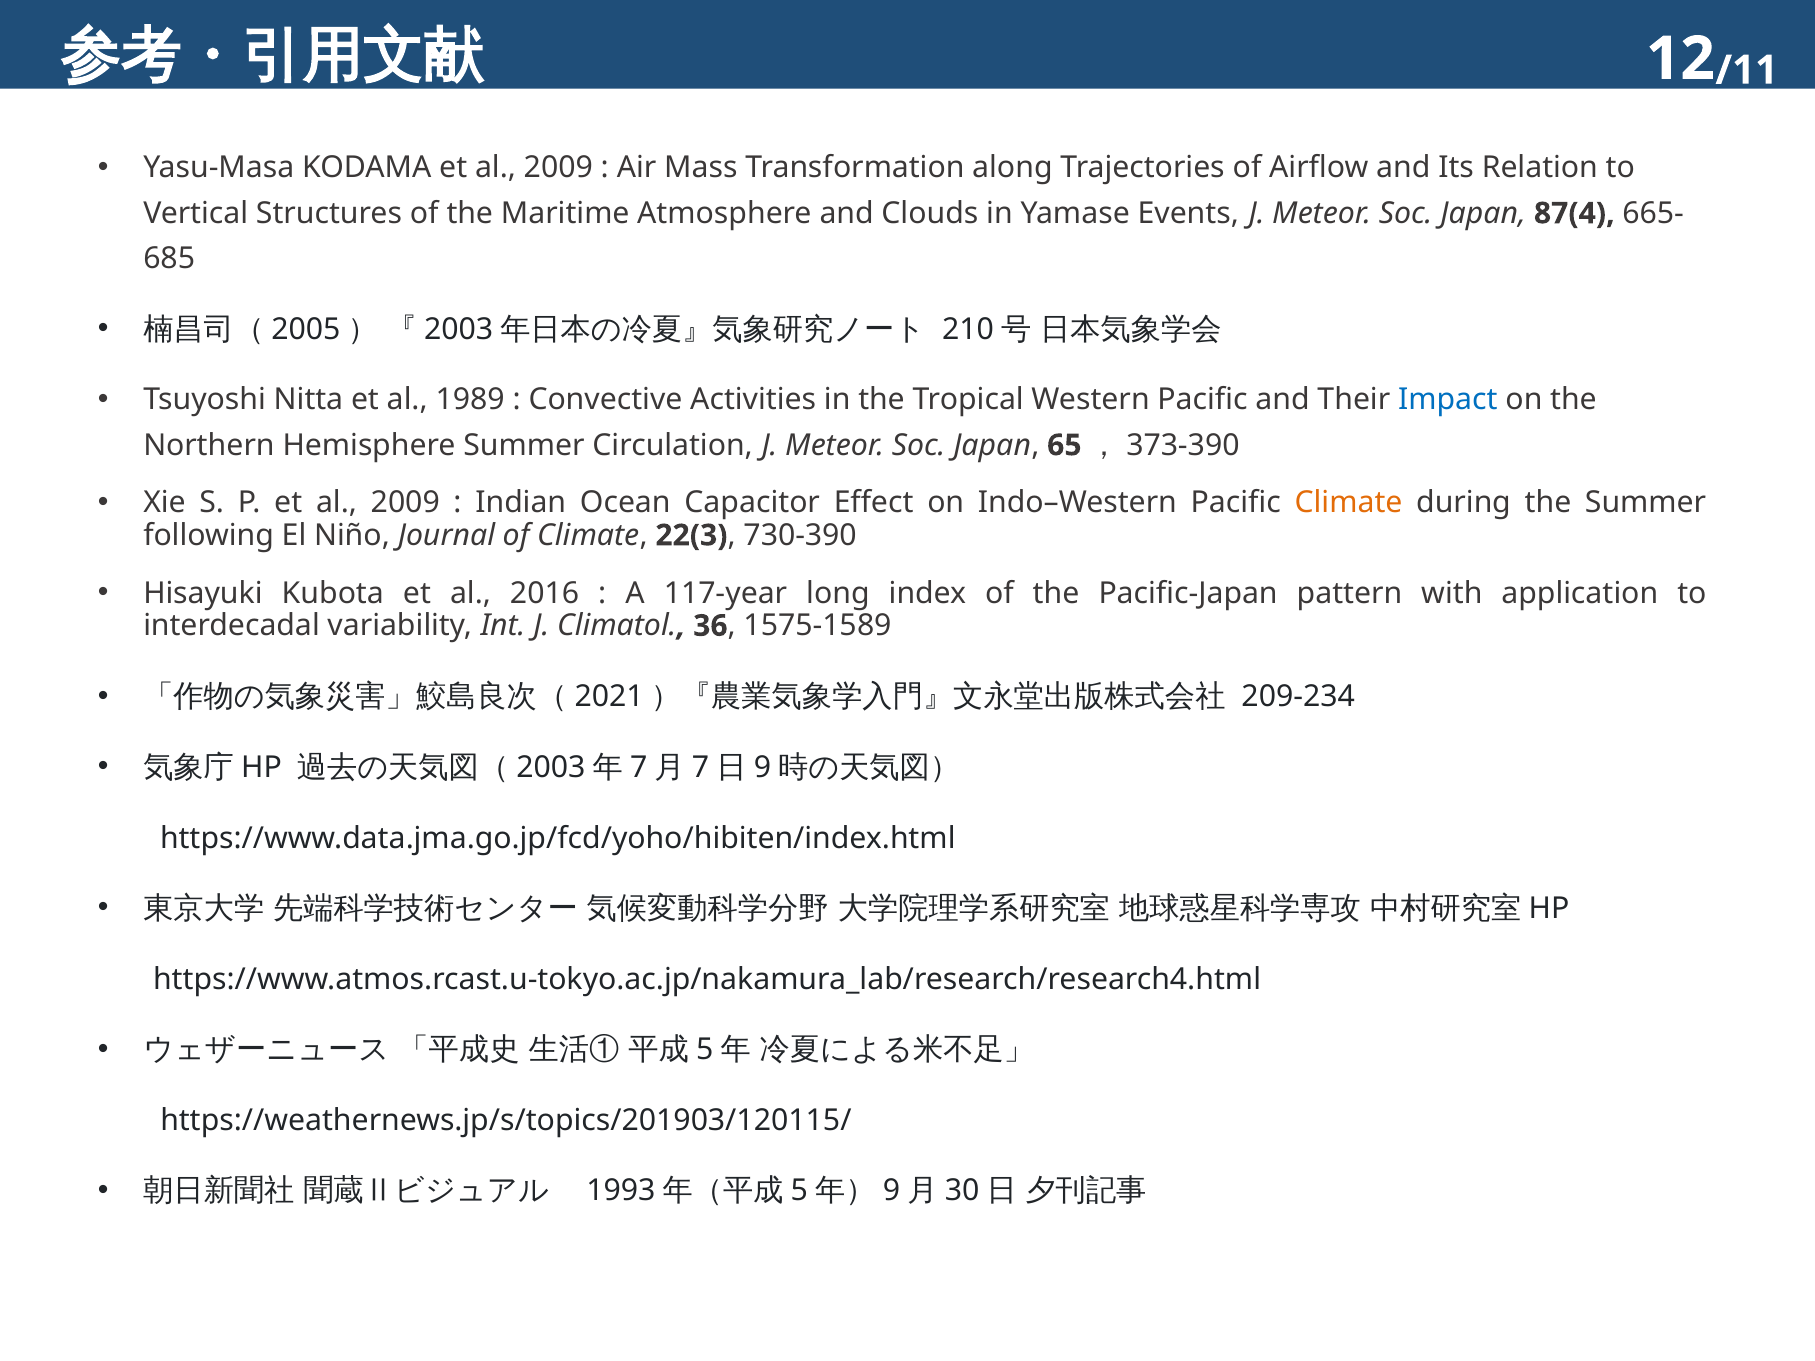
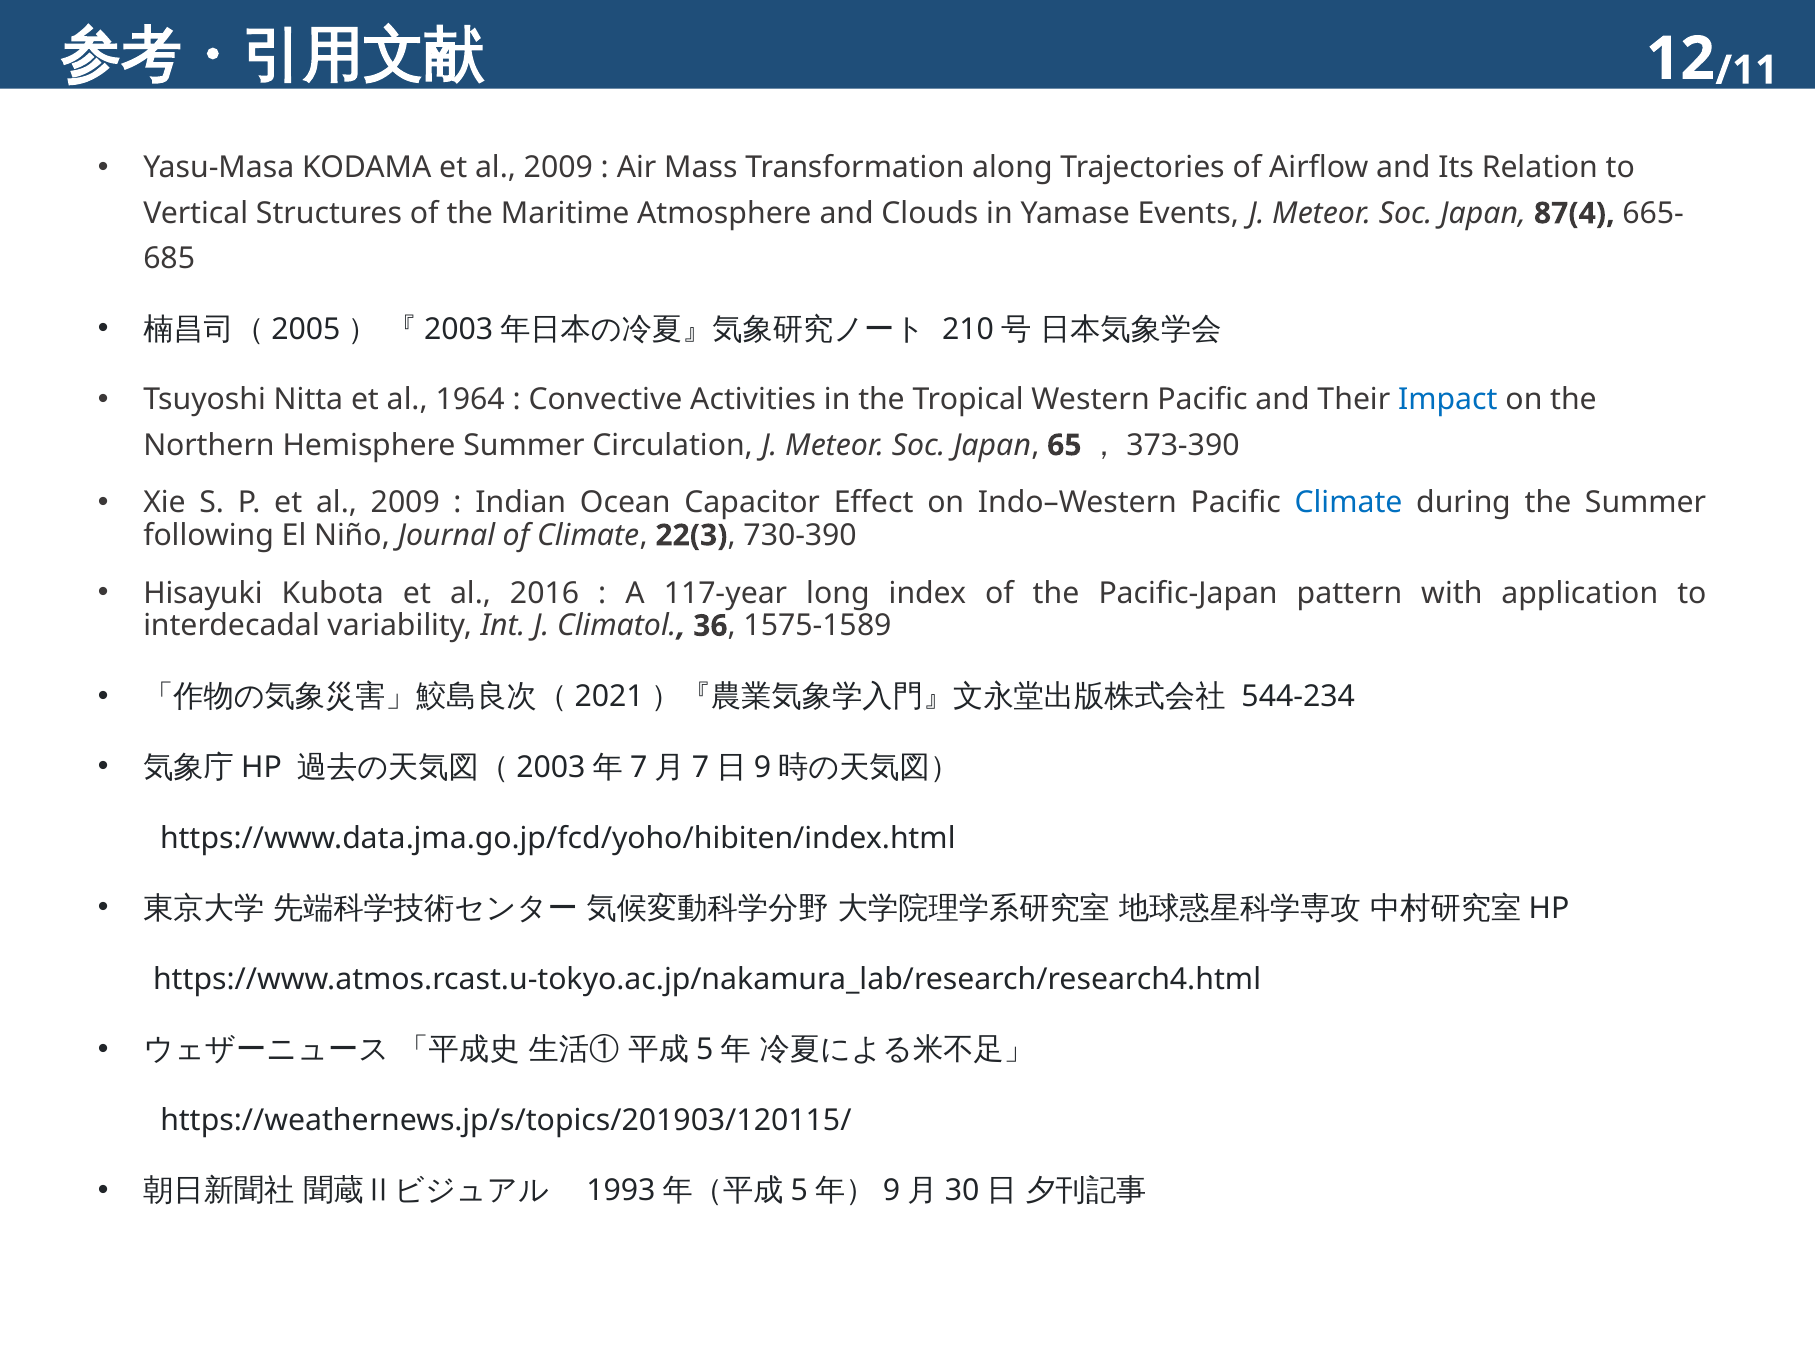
1989: 1989 -> 1964 (470, 400)
Climate colour: orange -> blue (1349, 503)
209-234: 209-234 -> 544-234 (1298, 697)
